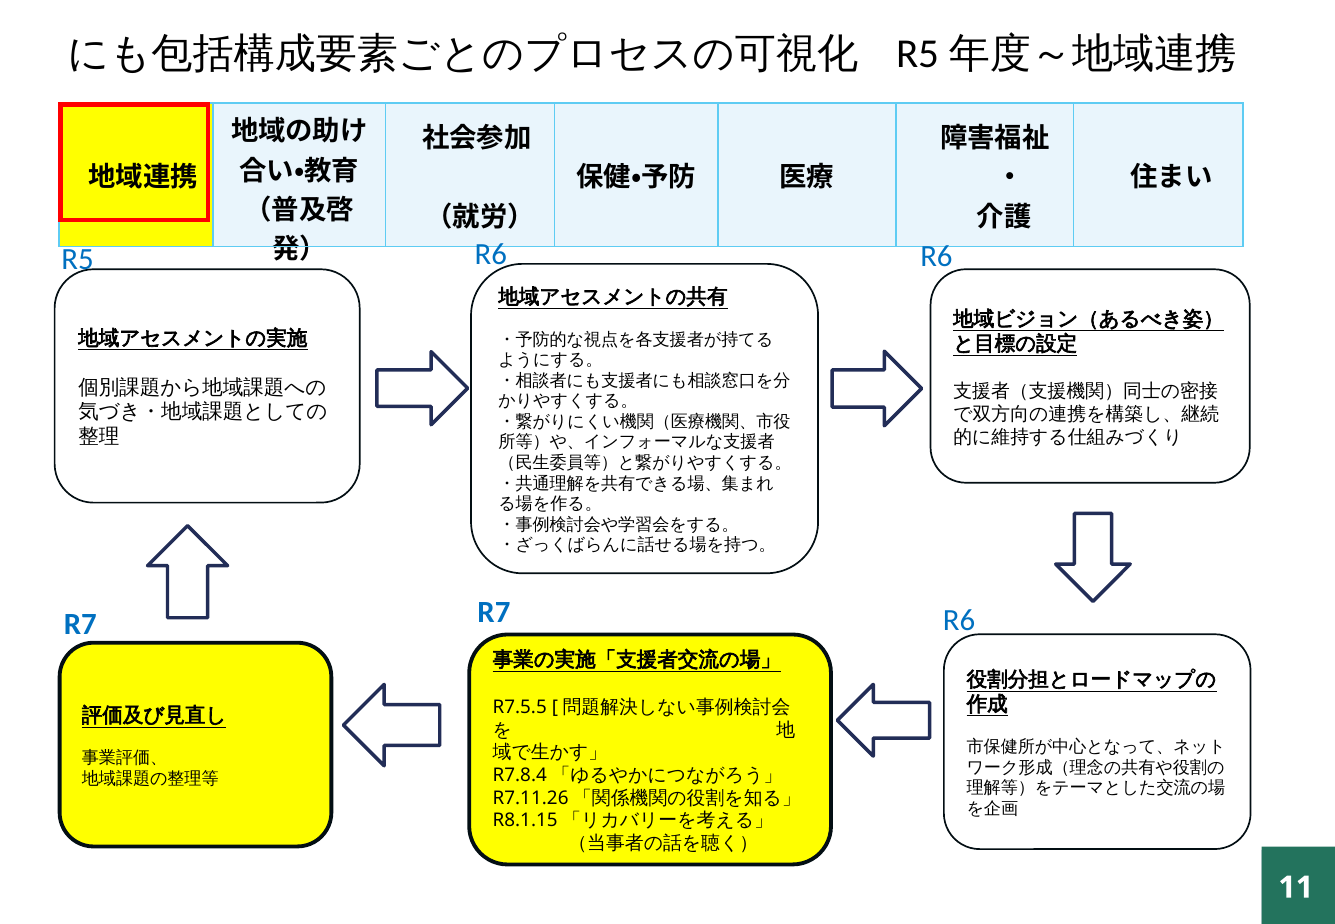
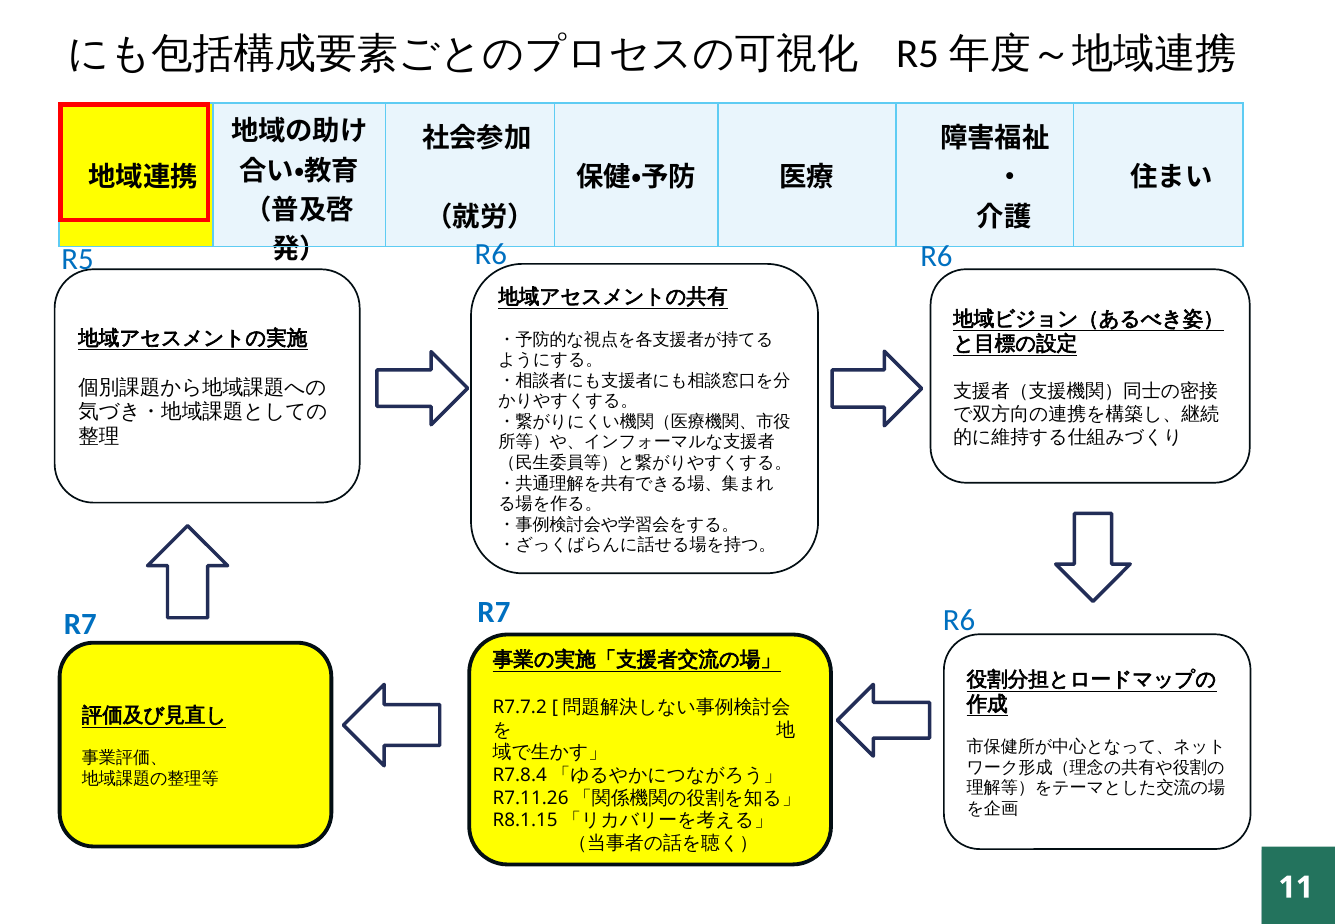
R7.5.5: R7.5.5 -> R7.7.2 (520, 708)
